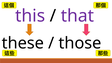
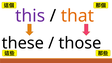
that colour: purple -> orange (77, 16)
